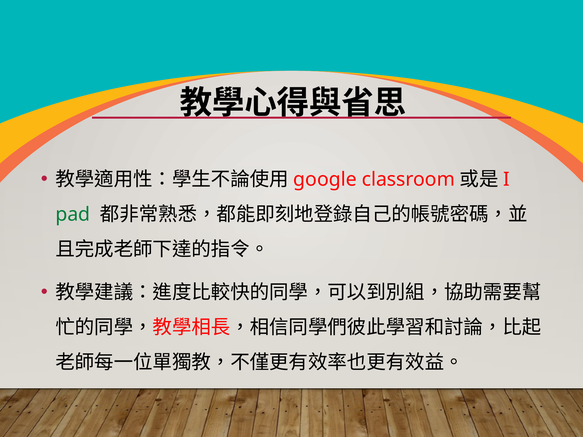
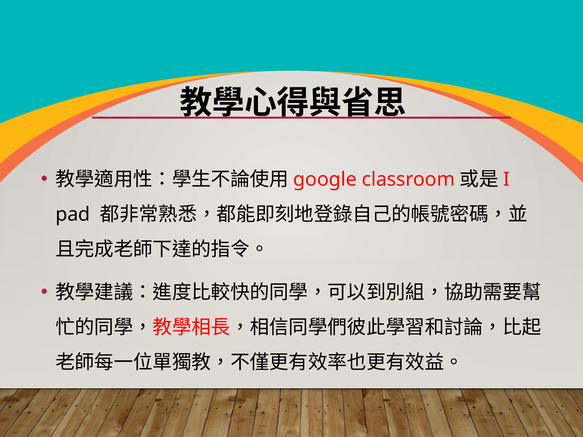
pad colour: green -> black (73, 215)
